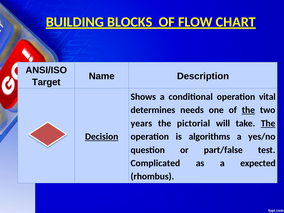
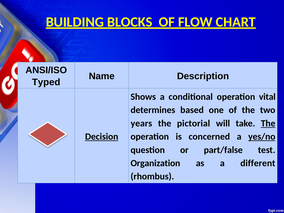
Target: Target -> Typed (46, 82)
needs: needs -> based (192, 110)
the underline: present -> none (248, 110)
algorithms: algorithms -> concerned (209, 137)
yes/no underline: none -> present (262, 137)
Complicated: Complicated -> Organization (155, 163)
expected: expected -> different (258, 163)
